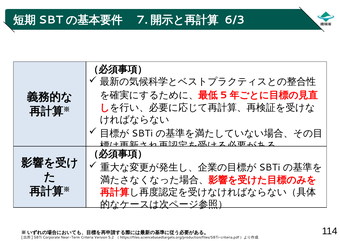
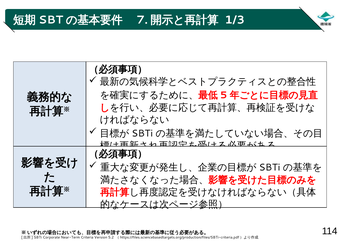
6/3: 6/3 -> 1/3 (235, 20)
